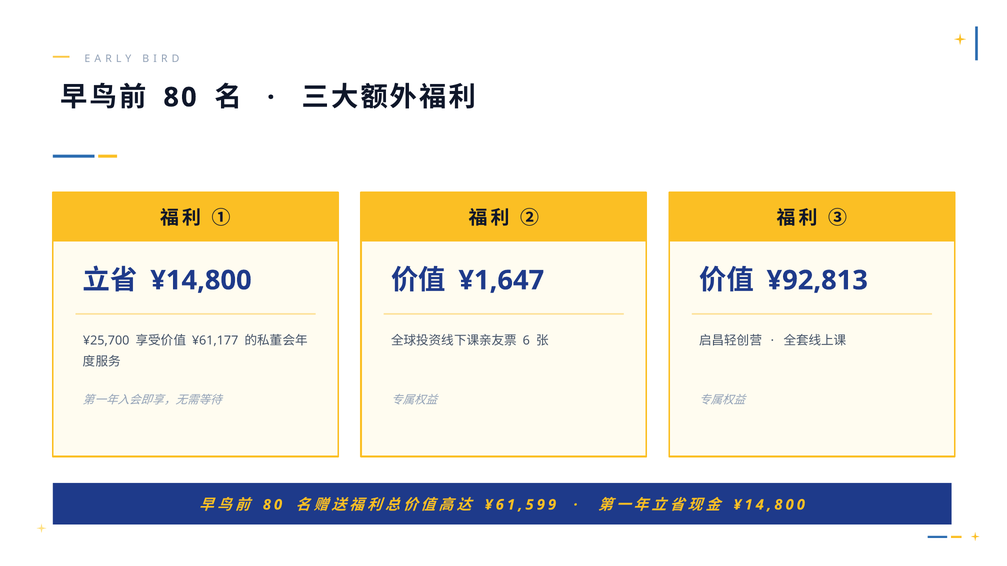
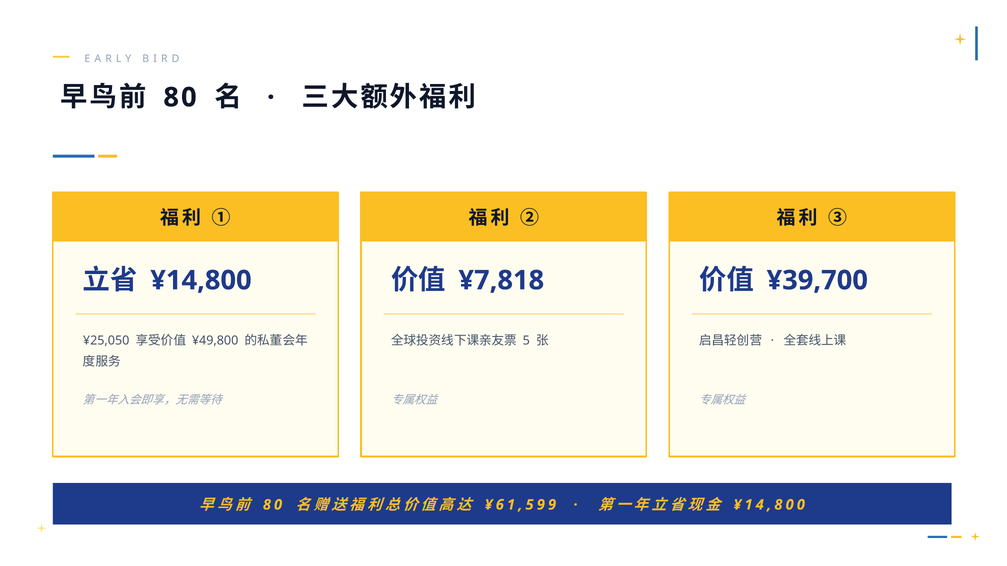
¥1,647: ¥1,647 -> ¥7,818 (501, 281)
¥92,813: ¥92,813 -> ¥39,700 (817, 281)
6: 6 -> 5 (526, 341)
¥25,700: ¥25,700 -> ¥25,050 (106, 341)
¥61,177: ¥61,177 -> ¥49,800 (215, 341)
